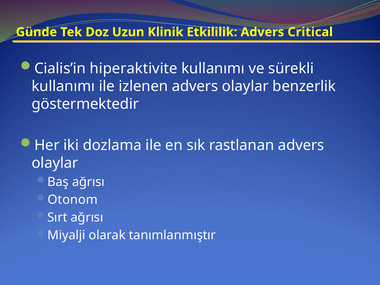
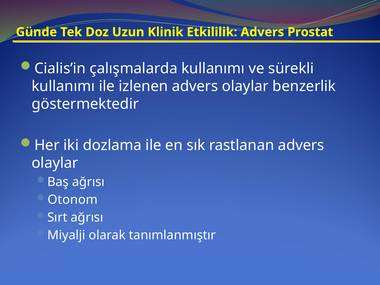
Critical: Critical -> Prostat (310, 32)
hiperaktivite: hiperaktivite -> çalışmalarda (134, 68)
